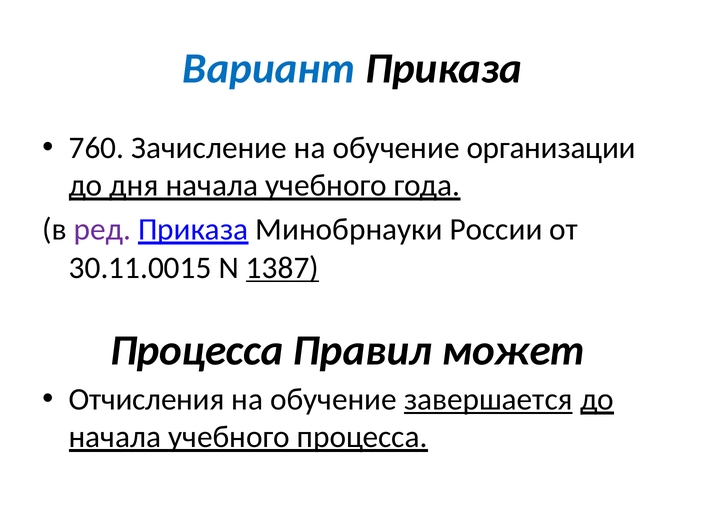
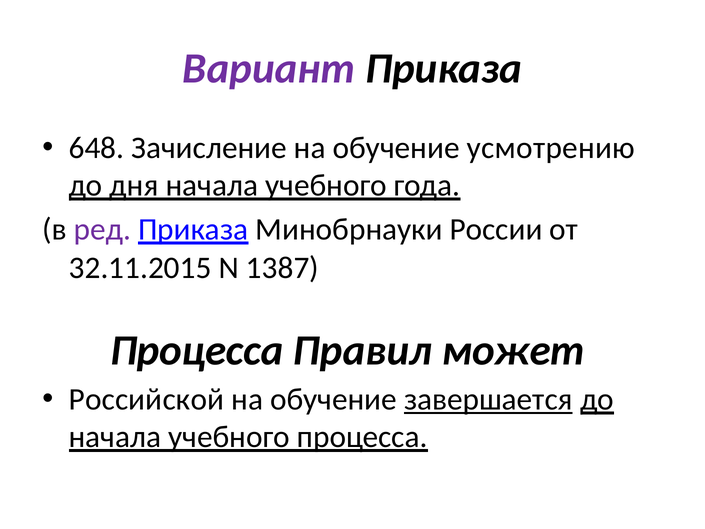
Вариант colour: blue -> purple (269, 68)
760: 760 -> 648 (96, 148)
организации: организации -> усмотрению (551, 148)
30.11.0015: 30.11.0015 -> 32.11.2015 (140, 268)
1387 underline: present -> none (282, 268)
Отчисления: Отчисления -> Российской (146, 399)
